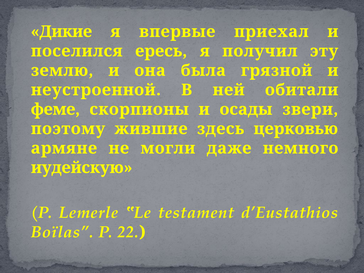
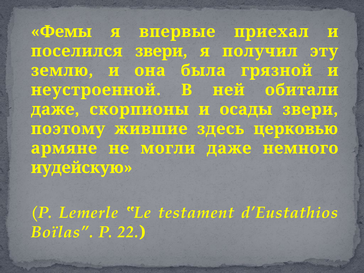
Дикие: Дикие -> Фемы (61, 32)
поселился ересь: ересь -> звери (161, 51)
феме: феме -> даже (55, 109)
